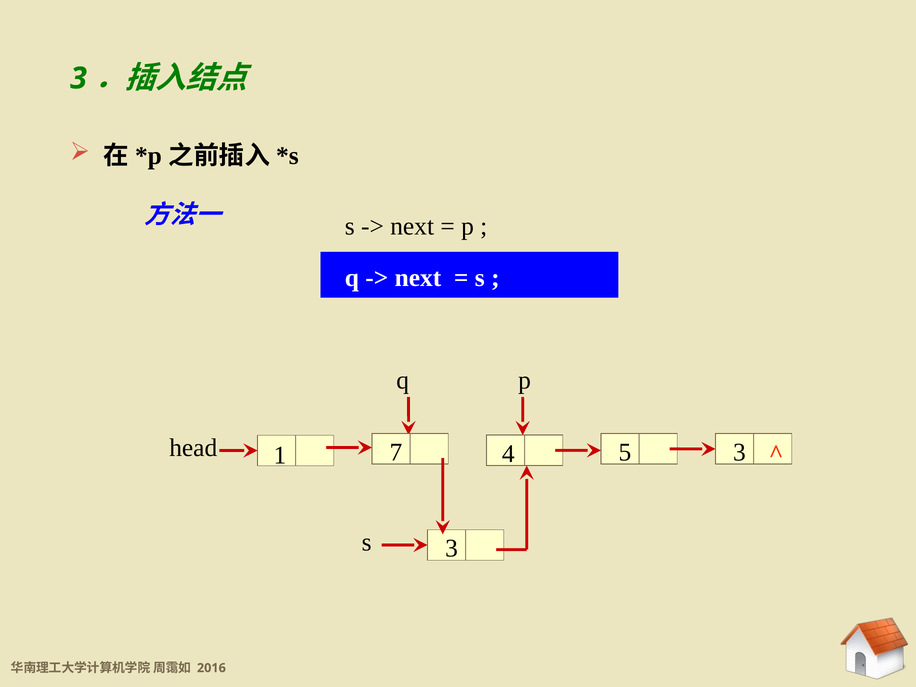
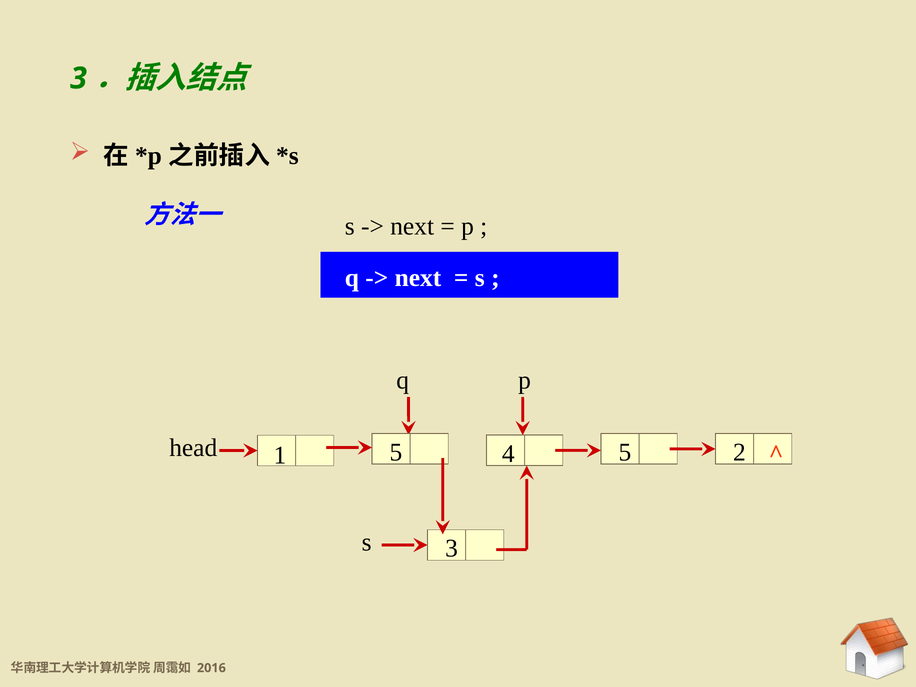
5 3: 3 -> 2 (739, 452)
1 7: 7 -> 5 (396, 452)
